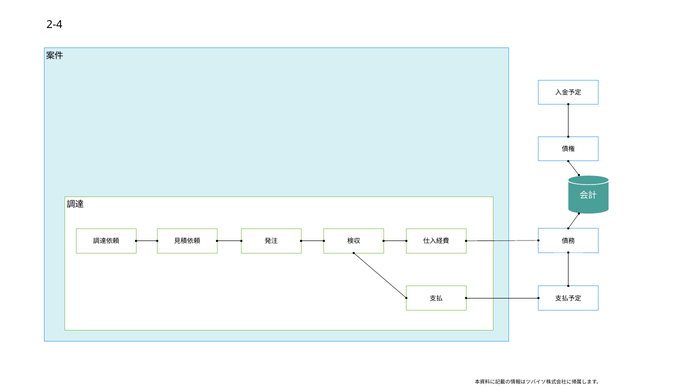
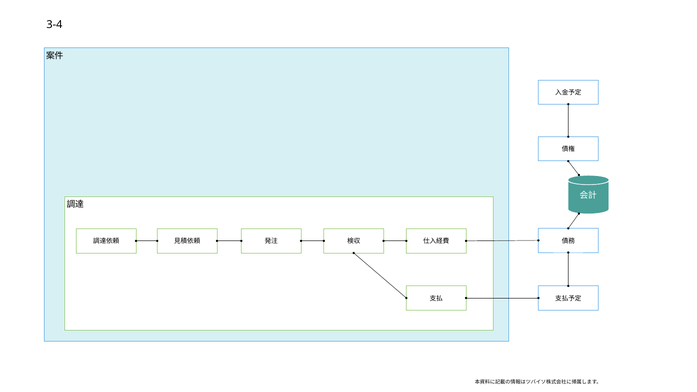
2-4: 2-4 -> 3-4 (54, 25)
